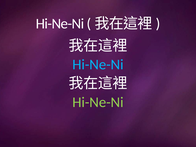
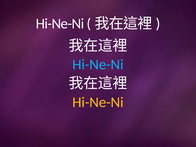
Hi-Ne-Ni colour: light green -> yellow (98, 102)
